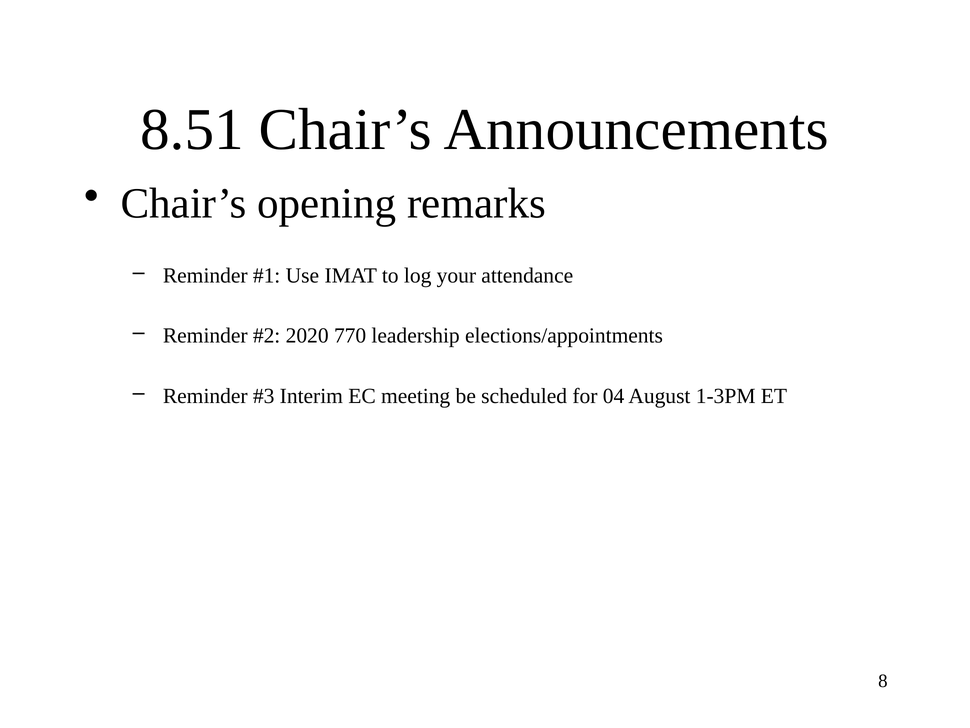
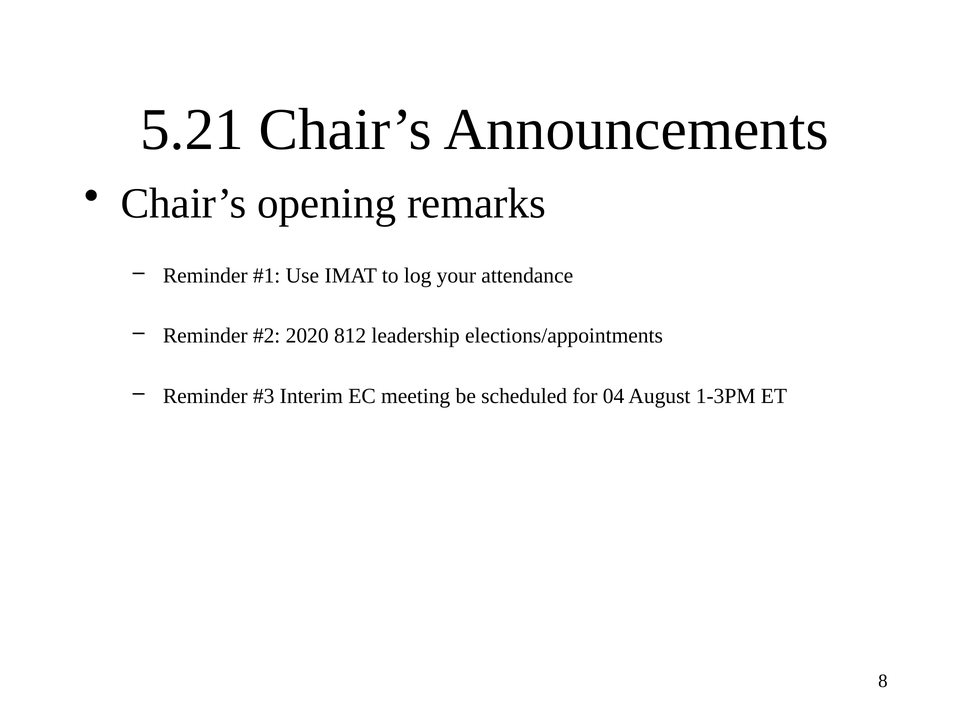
8.51: 8.51 -> 5.21 (192, 129)
770: 770 -> 812 (350, 336)
